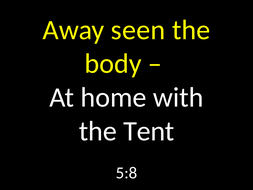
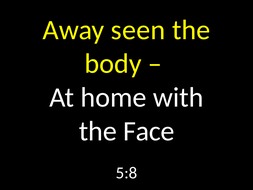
Tent: Tent -> Face (149, 131)
